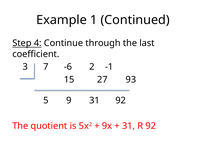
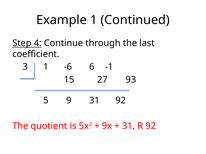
3 7: 7 -> 1 (46, 67)
2: 2 -> 6 (92, 67)
